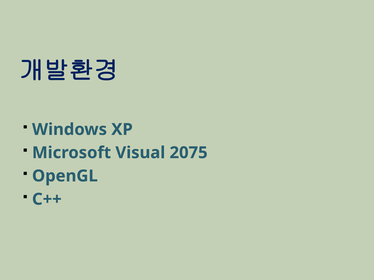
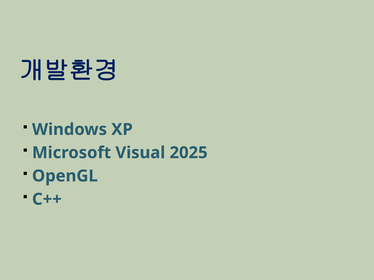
2075: 2075 -> 2025 (189, 153)
